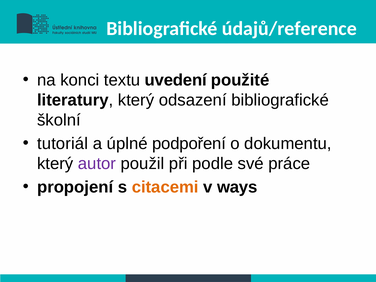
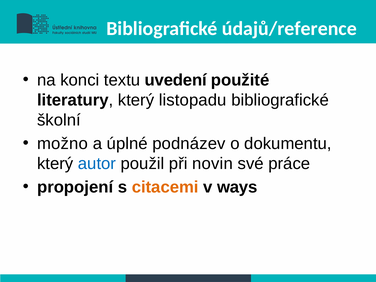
odsazení: odsazení -> listopadu (193, 100)
tutoriál: tutoriál -> možno (63, 144)
podpoření: podpoření -> podnázev (189, 144)
autor colour: purple -> blue (97, 164)
podle: podle -> novin (213, 164)
